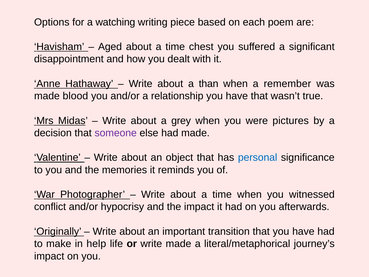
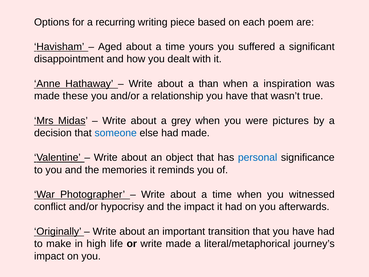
watching: watching -> recurring (115, 22)
chest: chest -> yours (201, 47)
remember: remember -> inspiration (287, 84)
blood: blood -> these (75, 96)
someone colour: purple -> blue (116, 133)
help: help -> high (96, 244)
